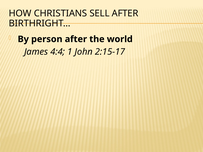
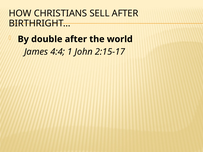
person: person -> double (47, 39)
